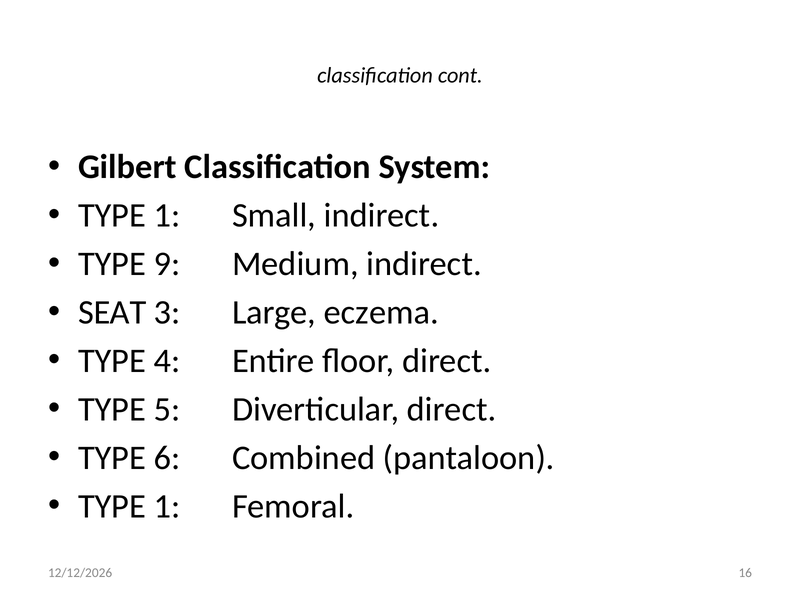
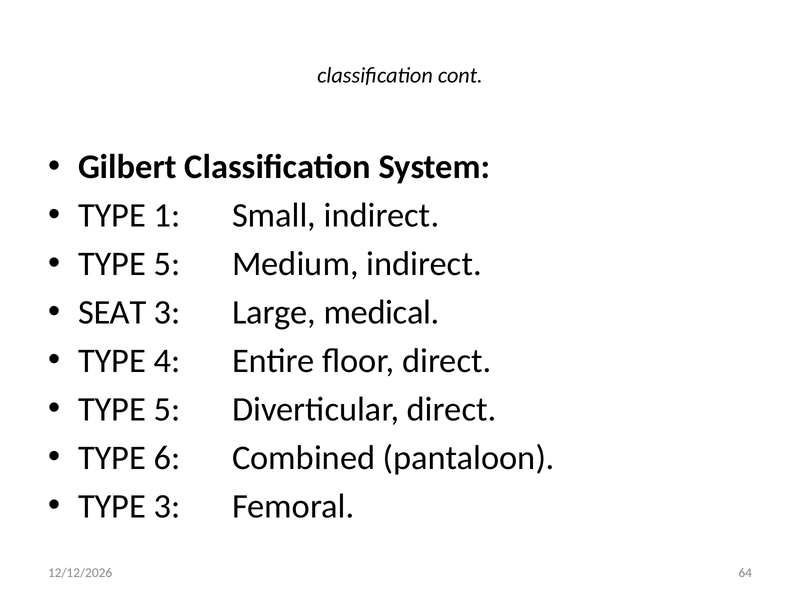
9: 9 -> 5 (167, 264)
eczema: eczema -> medical (382, 313)
1: 1 -> 3 (167, 506)
16: 16 -> 64 (745, 573)
